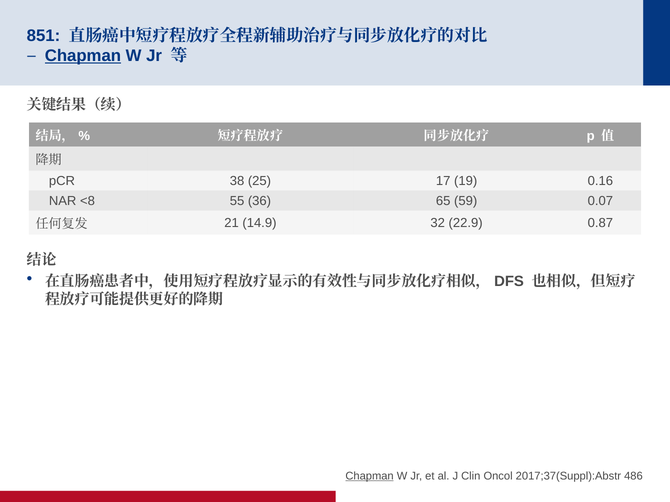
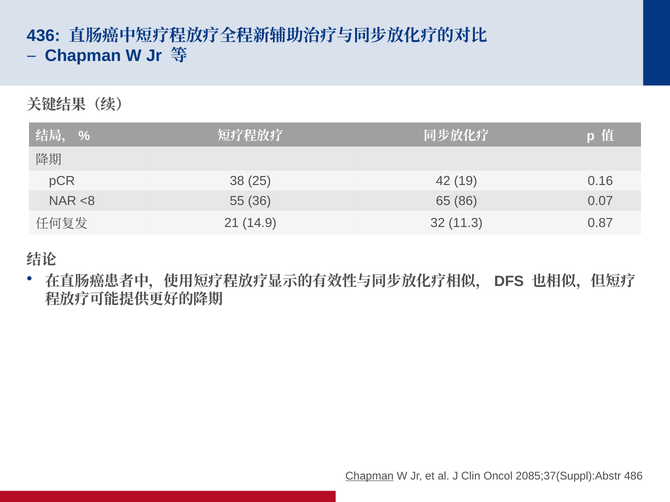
851: 851 -> 436 (43, 36)
Chapman underline: present -> none (83, 56)
17: 17 -> 42 (443, 181)
59: 59 -> 86 (466, 201)
22.9: 22.9 -> 11.3 (466, 223)
2017;37(Suppl):Abstr: 2017;37(Suppl):Abstr -> 2085;37(Suppl):Abstr (568, 476)
